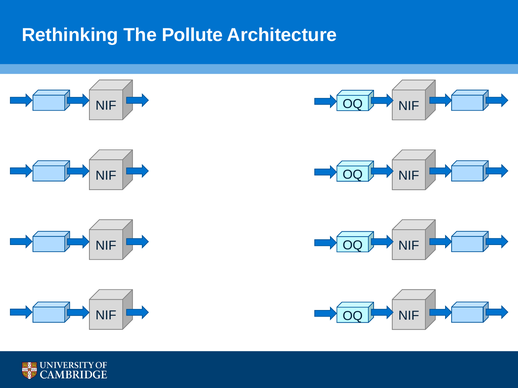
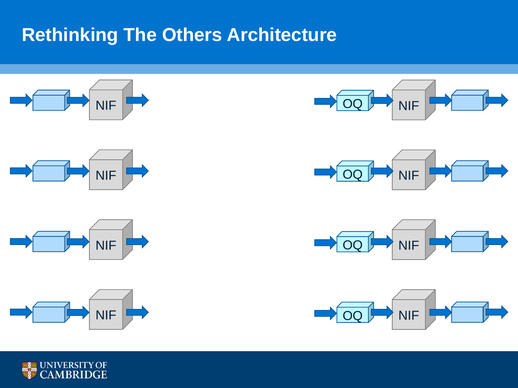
Pollute: Pollute -> Others (192, 35)
